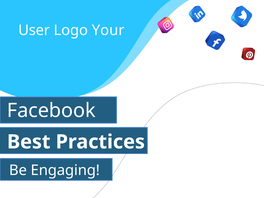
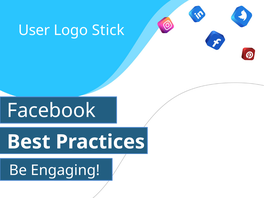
Your: Your -> Stick (108, 30)
